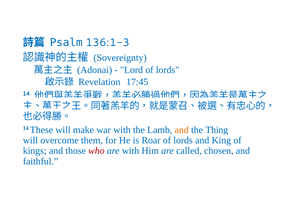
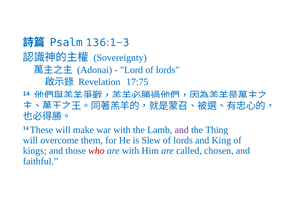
17:45: 17:45 -> 17:75 (137, 82)
and colour: orange -> purple (182, 130)
Roar: Roar -> Slew (151, 140)
